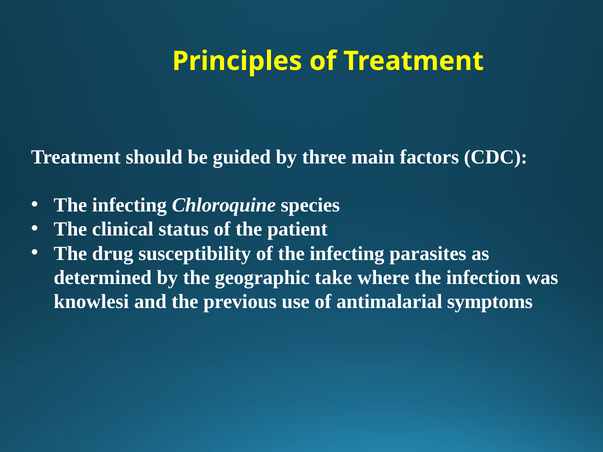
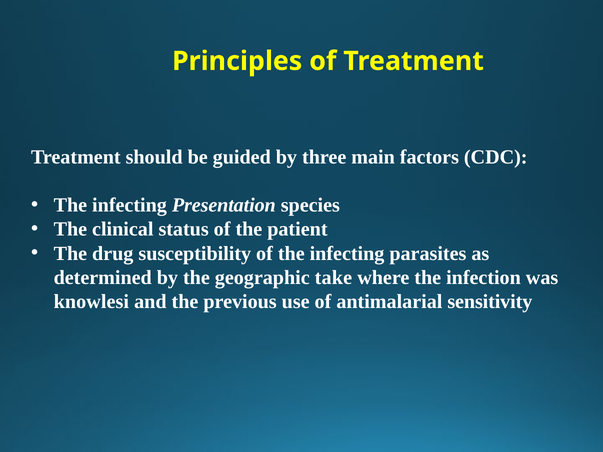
Chloroquine: Chloroquine -> Presentation (224, 205)
symptoms: symptoms -> sensitivity (490, 302)
